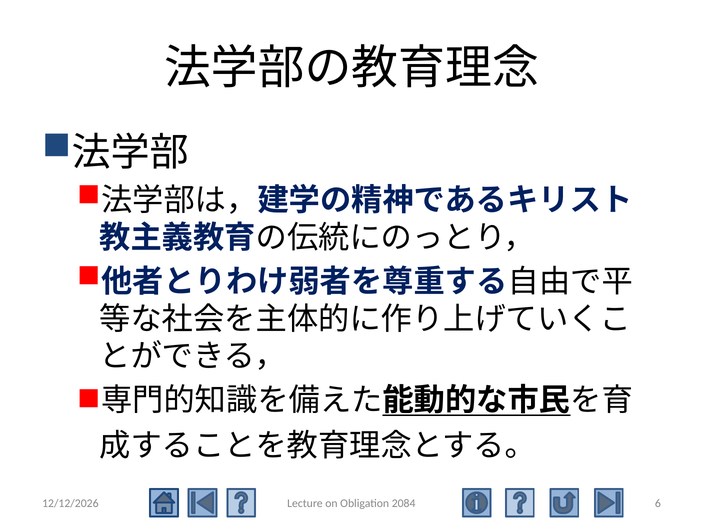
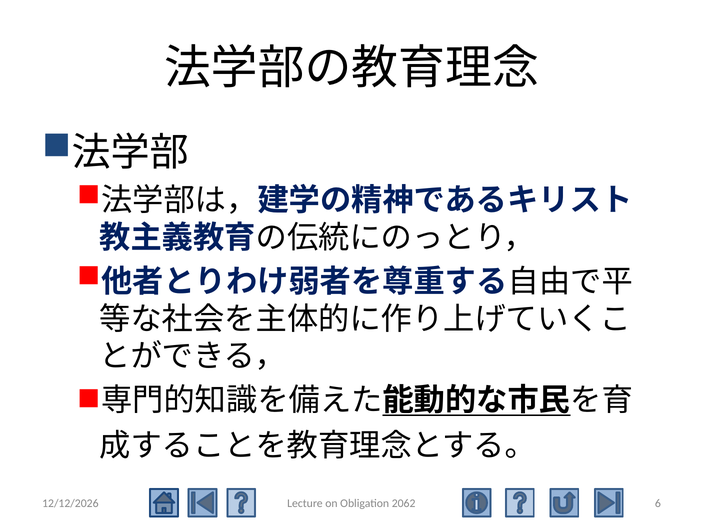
2084: 2084 -> 2062 (404, 504)
